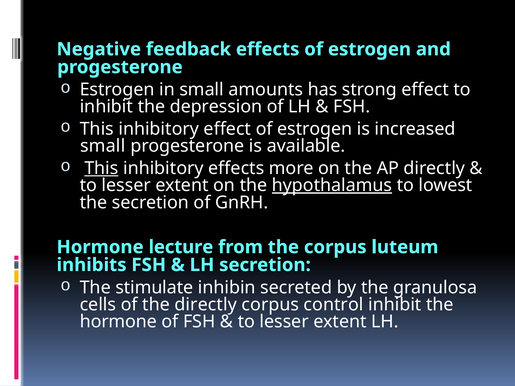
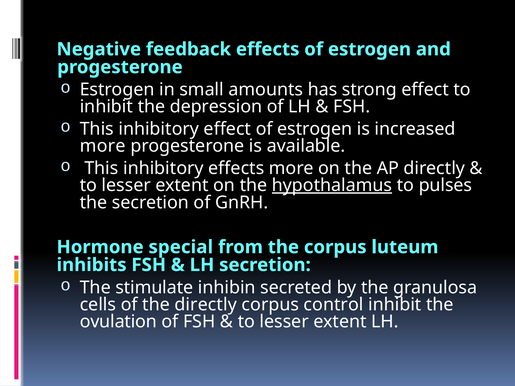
small: small -> more (103, 146)
This underline: present -> none (101, 168)
lowest: lowest -> pulses (445, 185)
lecture: lecture -> special (181, 247)
hormone: hormone -> ovulation (118, 322)
